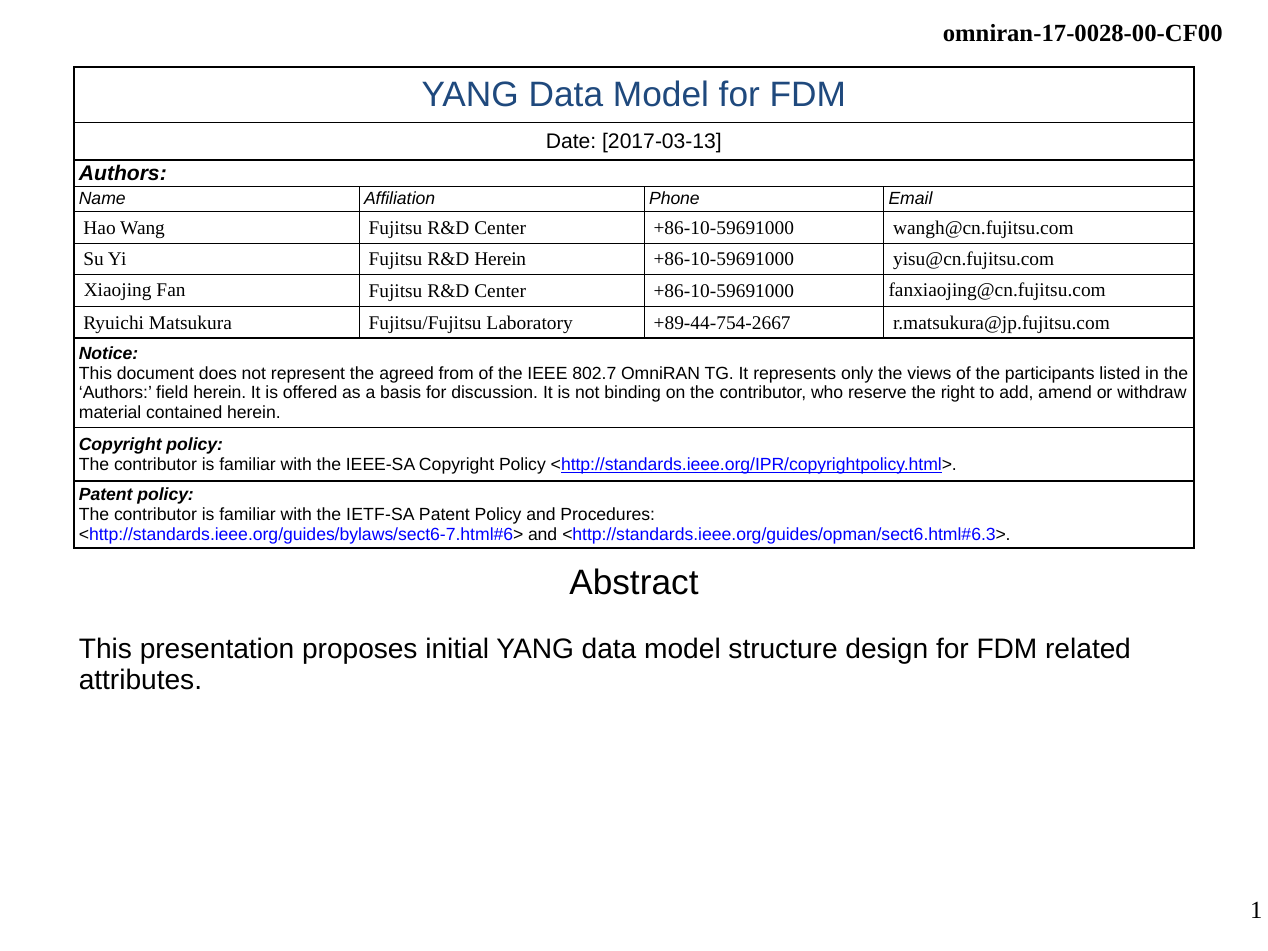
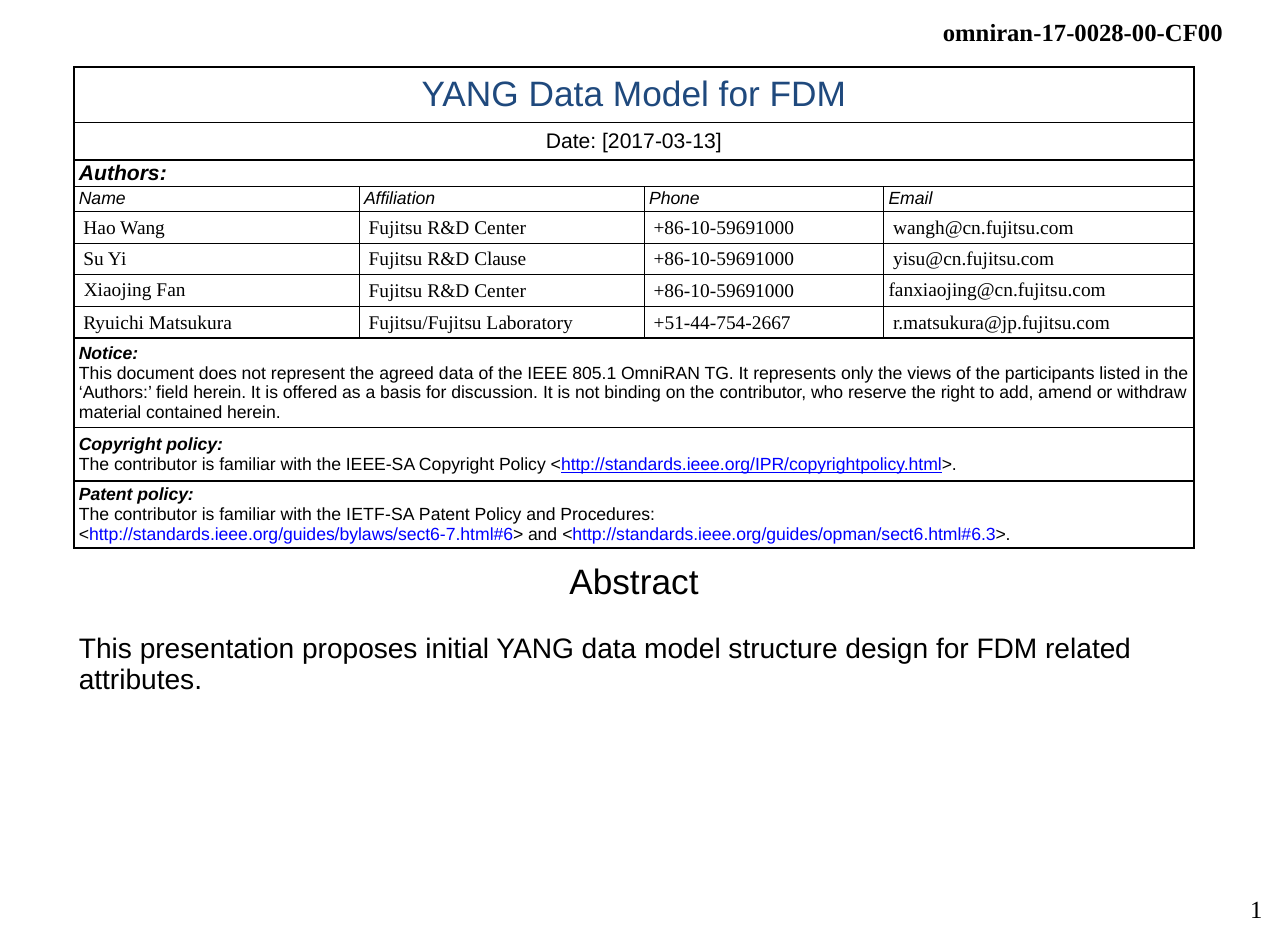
R&D Herein: Herein -> Clause (500, 260)
+89-44-754-2667: +89-44-754-2667 -> +51-44-754-2667 (722, 323)
agreed from: from -> data (456, 373)
802.7: 802.7 -> 805.1 (594, 373)
